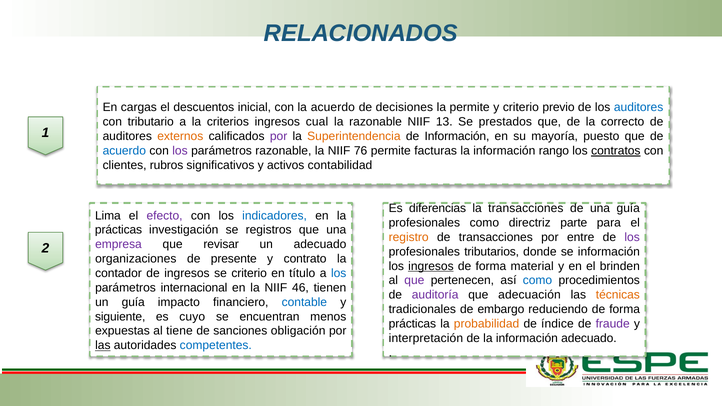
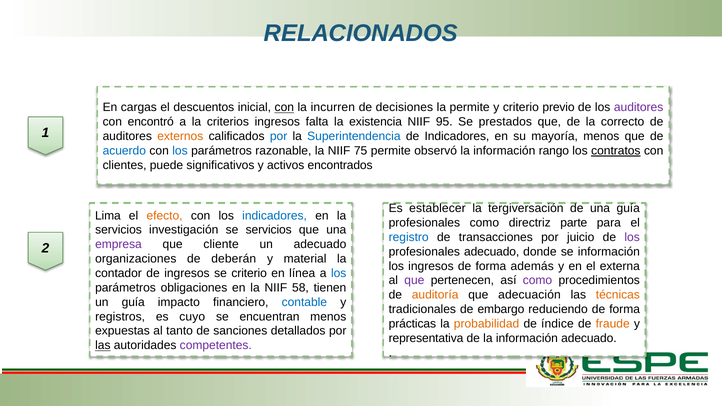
con underline: none -> present (284, 108)
la acuerdo: acuerdo -> incurren (333, 108)
auditores colour: blue -> purple (639, 108)
tributario: tributario -> encontró (151, 122)
cual: cual -> falta (317, 122)
la razonable: razonable -> existencia (376, 122)
13: 13 -> 95 (444, 122)
por colour: purple -> blue (279, 136)
Superintendencia colour: orange -> blue (354, 136)
de Información: Información -> Indicadores (457, 136)
mayoría puesto: puesto -> menos (601, 136)
los colour: purple -> blue (180, 151)
76: 76 -> 75 (361, 151)
facturas: facturas -> observó (436, 151)
rubros: rubros -> puede (167, 165)
contabilidad: contabilidad -> encontrados (340, 165)
diferencias: diferencias -> establecer (437, 208)
la transacciones: transacciones -> tergiversación (526, 208)
efecto colour: purple -> orange (165, 216)
prácticas: prácticas -> servicios (118, 230)
se registros: registros -> servicios (269, 230)
registro colour: orange -> blue (409, 237)
entre: entre -> juicio (581, 237)
revisar: revisar -> cliente (221, 245)
profesionales tributarios: tributarios -> adecuado (492, 252)
presente: presente -> deberán (234, 259)
contrato: contrato -> material (305, 259)
ingresos underline: present -> none (431, 266)
material: material -> además (532, 266)
brinden: brinden -> externa (620, 266)
título: título -> línea (302, 273)
como colour: blue -> purple (538, 281)
internacional: internacional -> obligaciones (194, 288)
46: 46 -> 58 (300, 288)
auditoría colour: purple -> orange (435, 295)
siguiente: siguiente -> registros (120, 317)
fraude colour: purple -> orange (613, 324)
tiene: tiene -> tanto (180, 331)
obligación: obligación -> detallados (298, 331)
interpretación: interpretación -> representativa (426, 338)
competentes colour: blue -> purple (216, 346)
